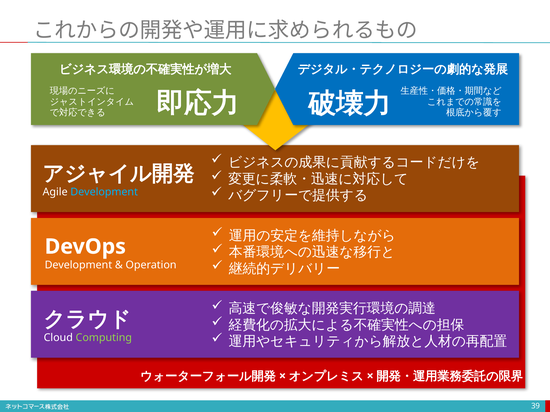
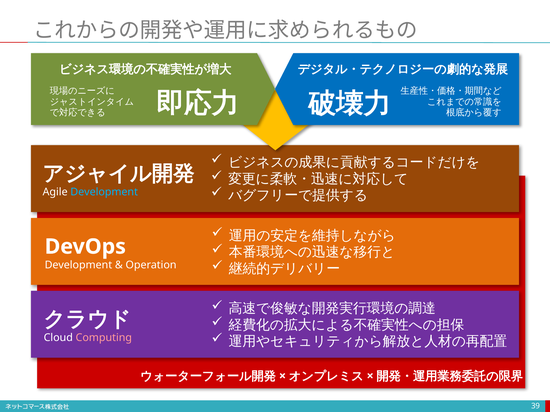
Computing colour: light green -> pink (104, 338)
